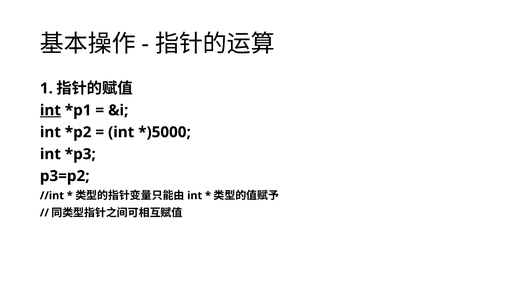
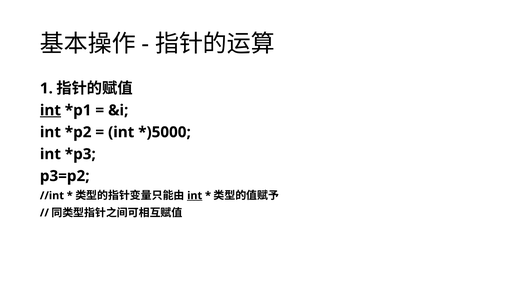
int underline: none -> present (195, 196)
